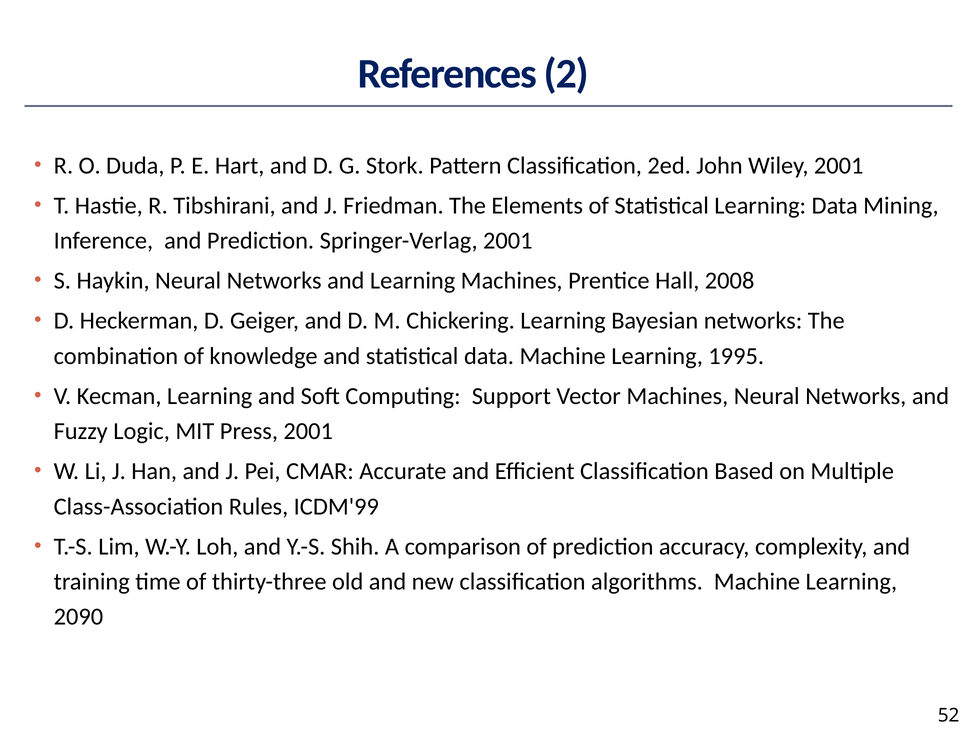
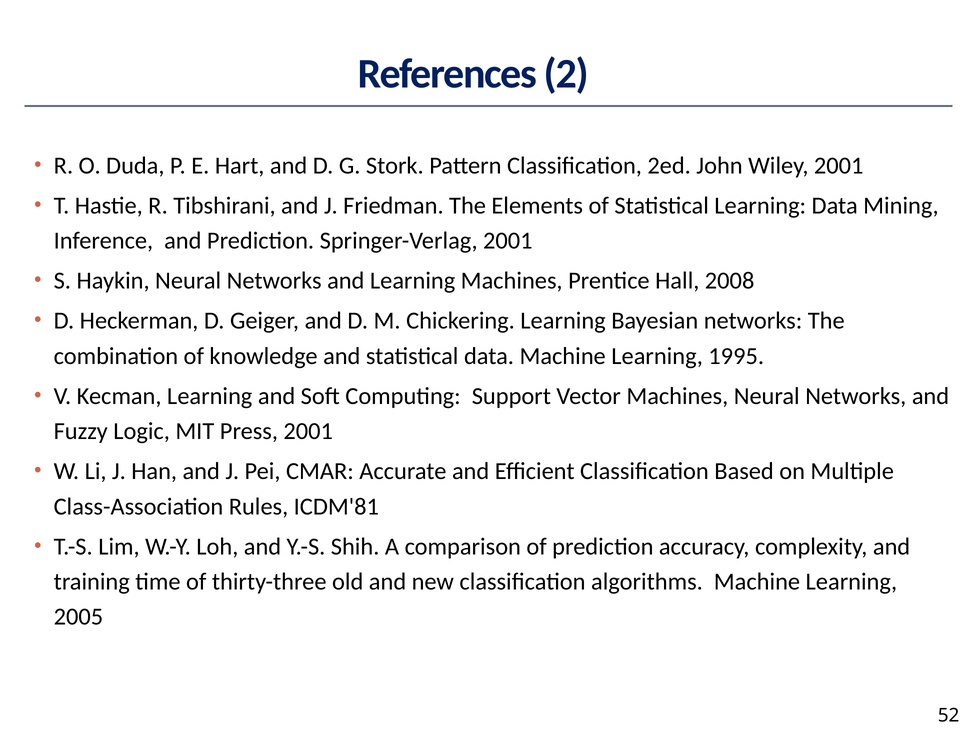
ICDM'99: ICDM'99 -> ICDM'81 (336, 506)
2090: 2090 -> 2005 (78, 617)
